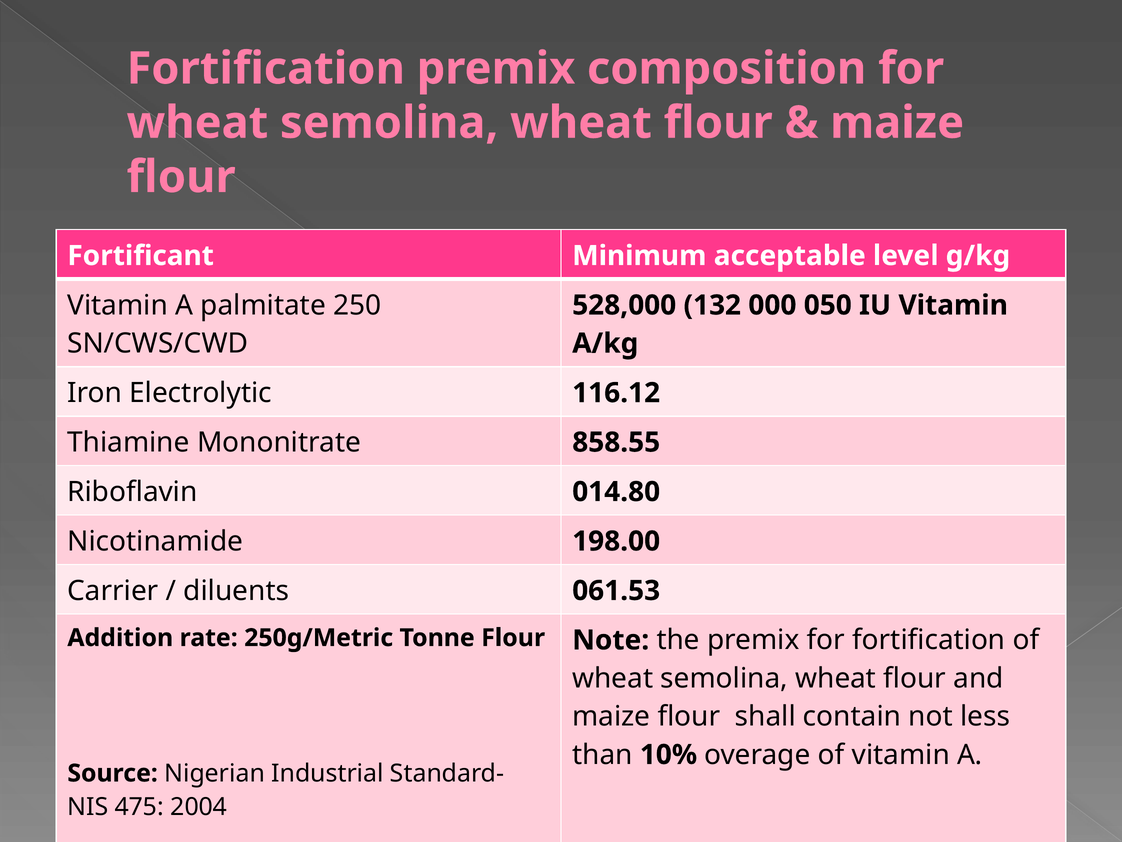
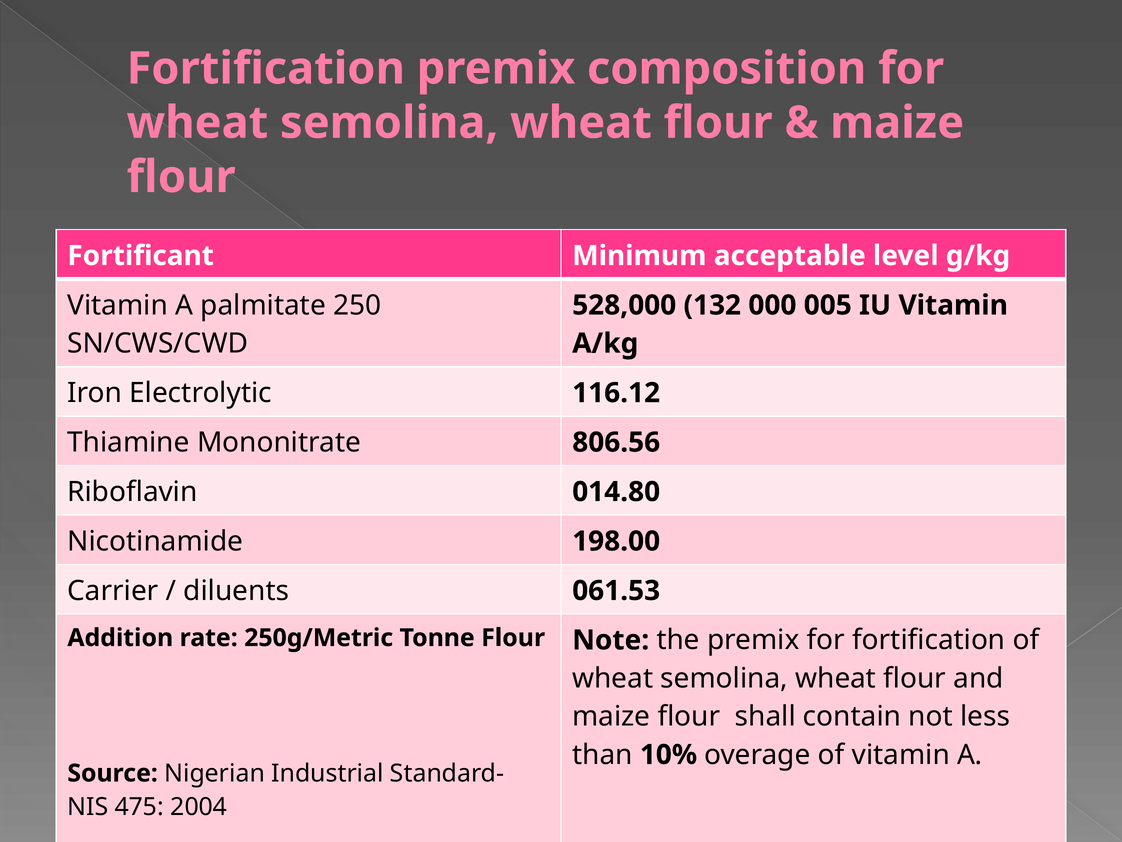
050: 050 -> 005 (828, 305)
858.55: 858.55 -> 806.56 (616, 442)
